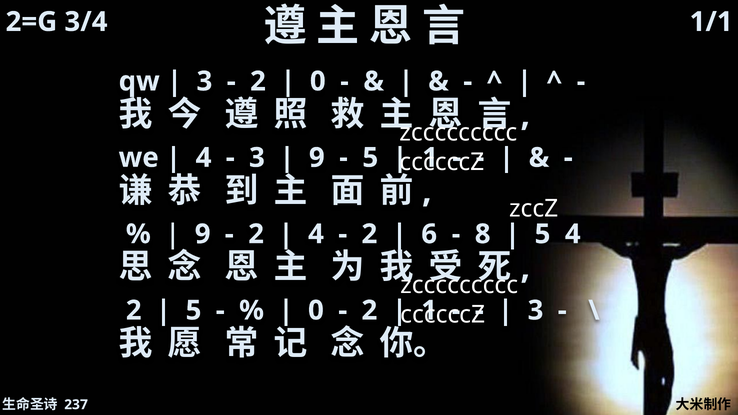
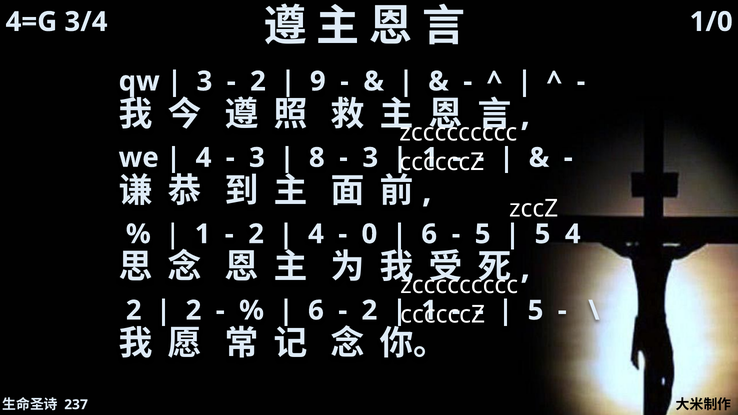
2=G: 2=G -> 4=G (31, 22)
1/1: 1/1 -> 1/0 (711, 22)
0: 0 -> 9 (318, 81)
9: 9 -> 8 (317, 158)
5: 5 -> 3 (370, 158)
9: 9 -> 1 (203, 234)
2: 2 -> 0 (369, 234)
8: 8 -> 5 (483, 234)
5: 5 -> 2 (194, 311)
0: 0 -> 6 (316, 311)
3: 3 -> 5 (536, 311)
